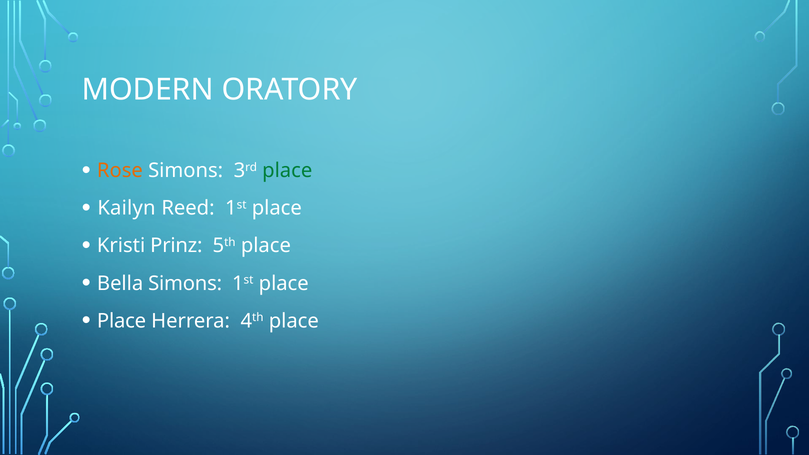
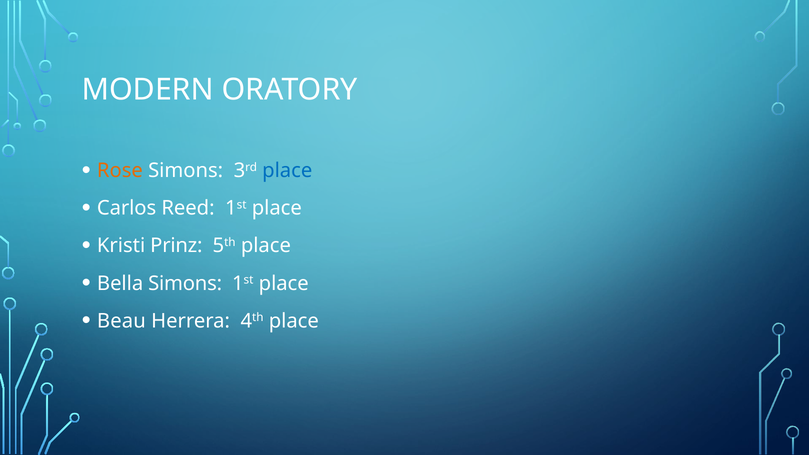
place colour: green -> blue (287, 171)
Kailyn: Kailyn -> Carlos (127, 208)
Place: Place -> Beau (121, 321)
